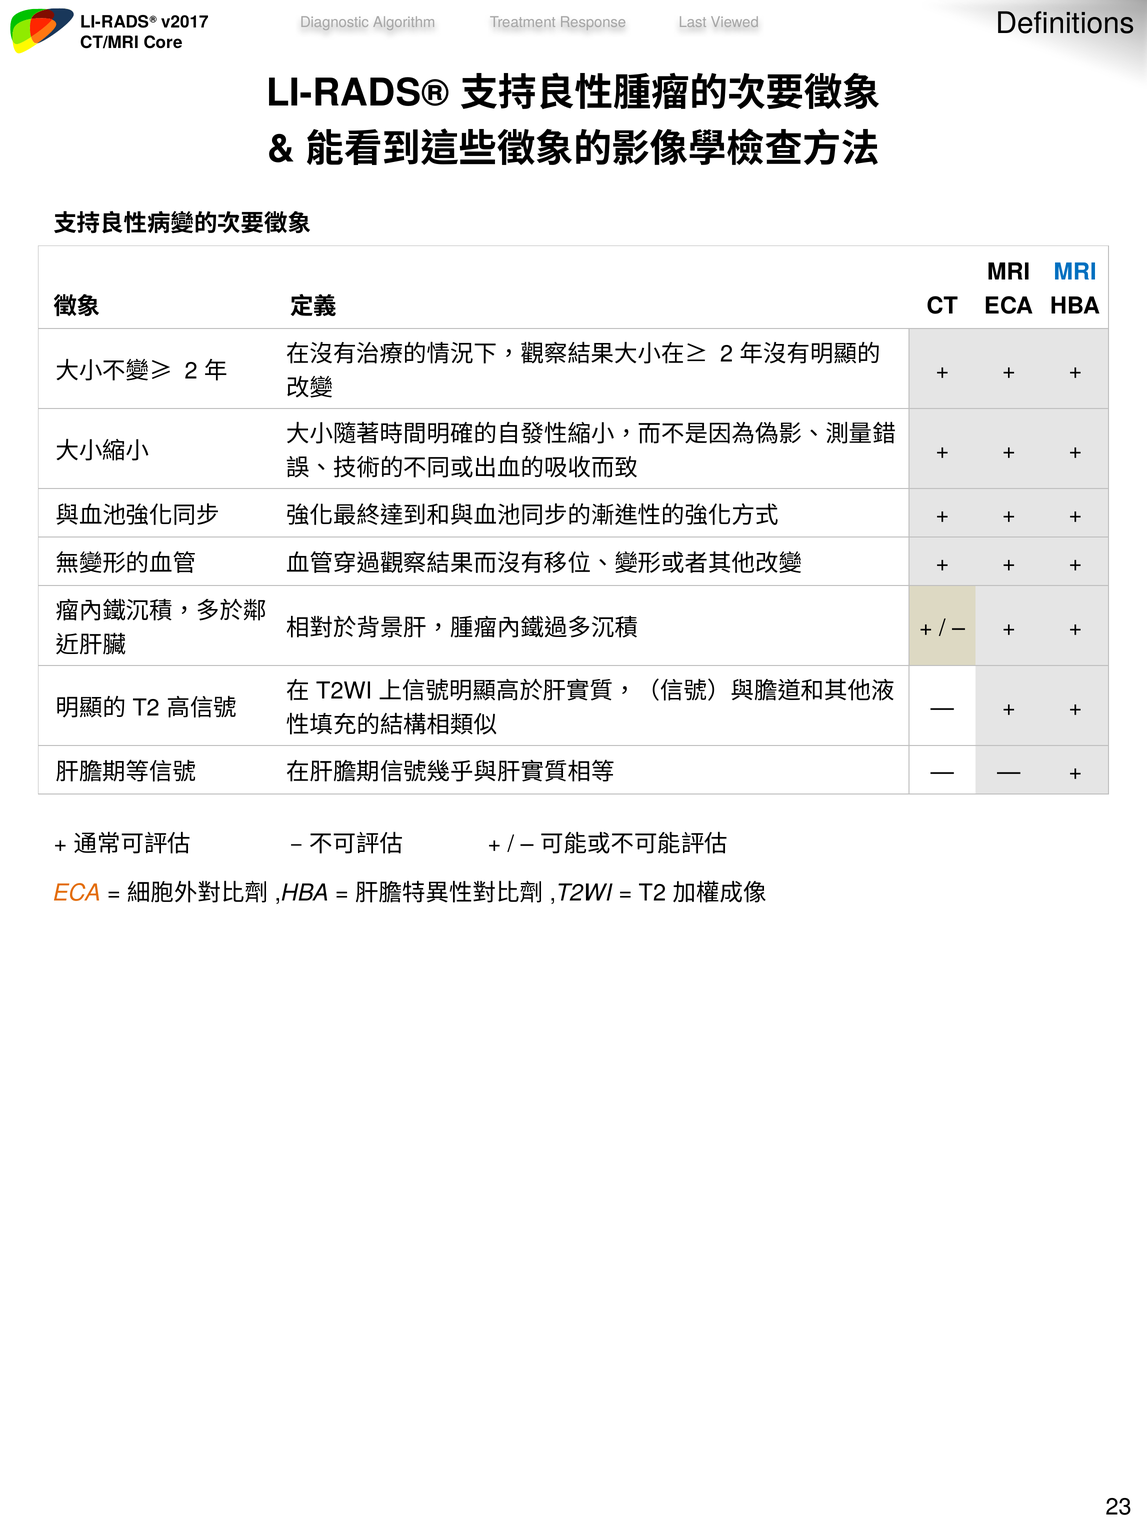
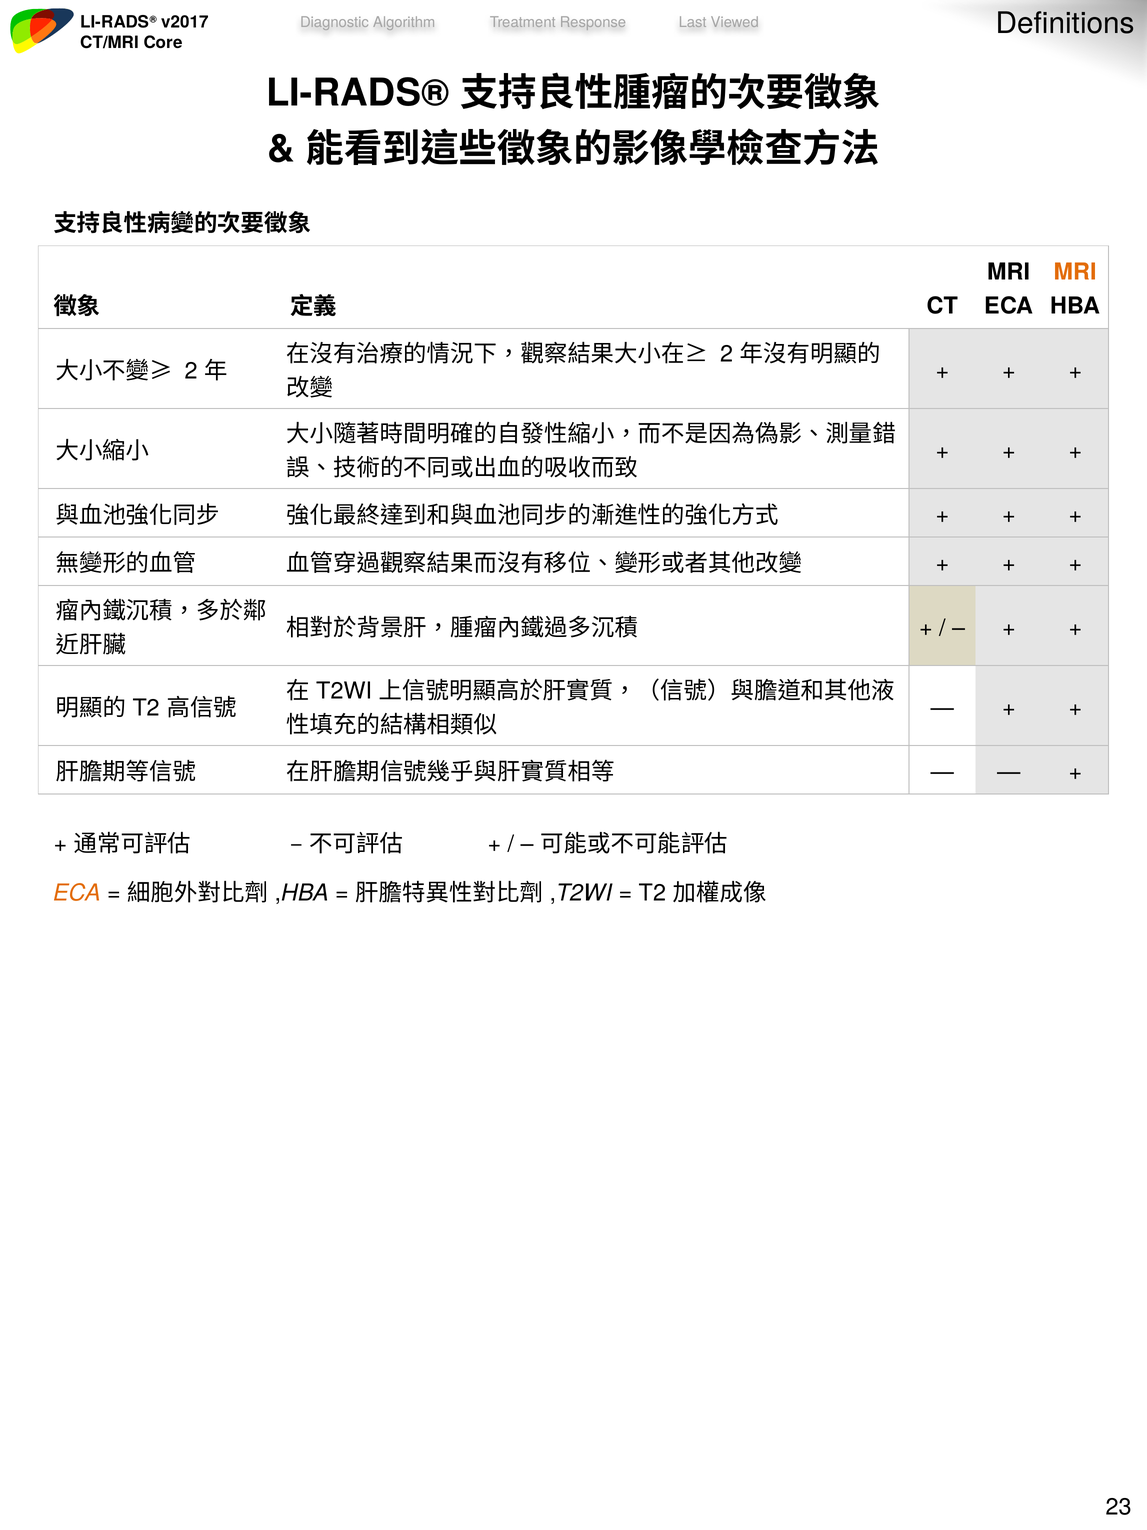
MRI colour: blue -> orange (1075, 272)
